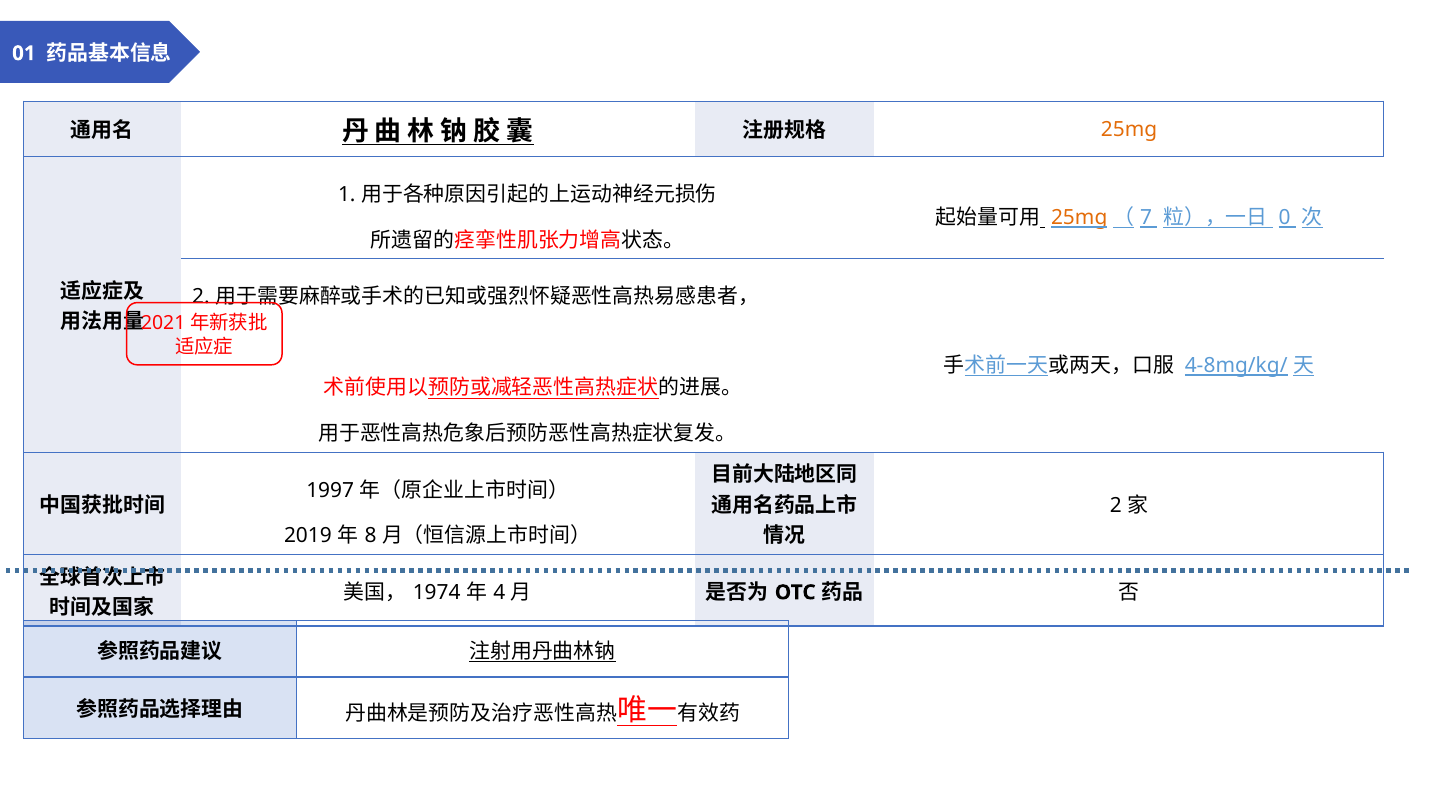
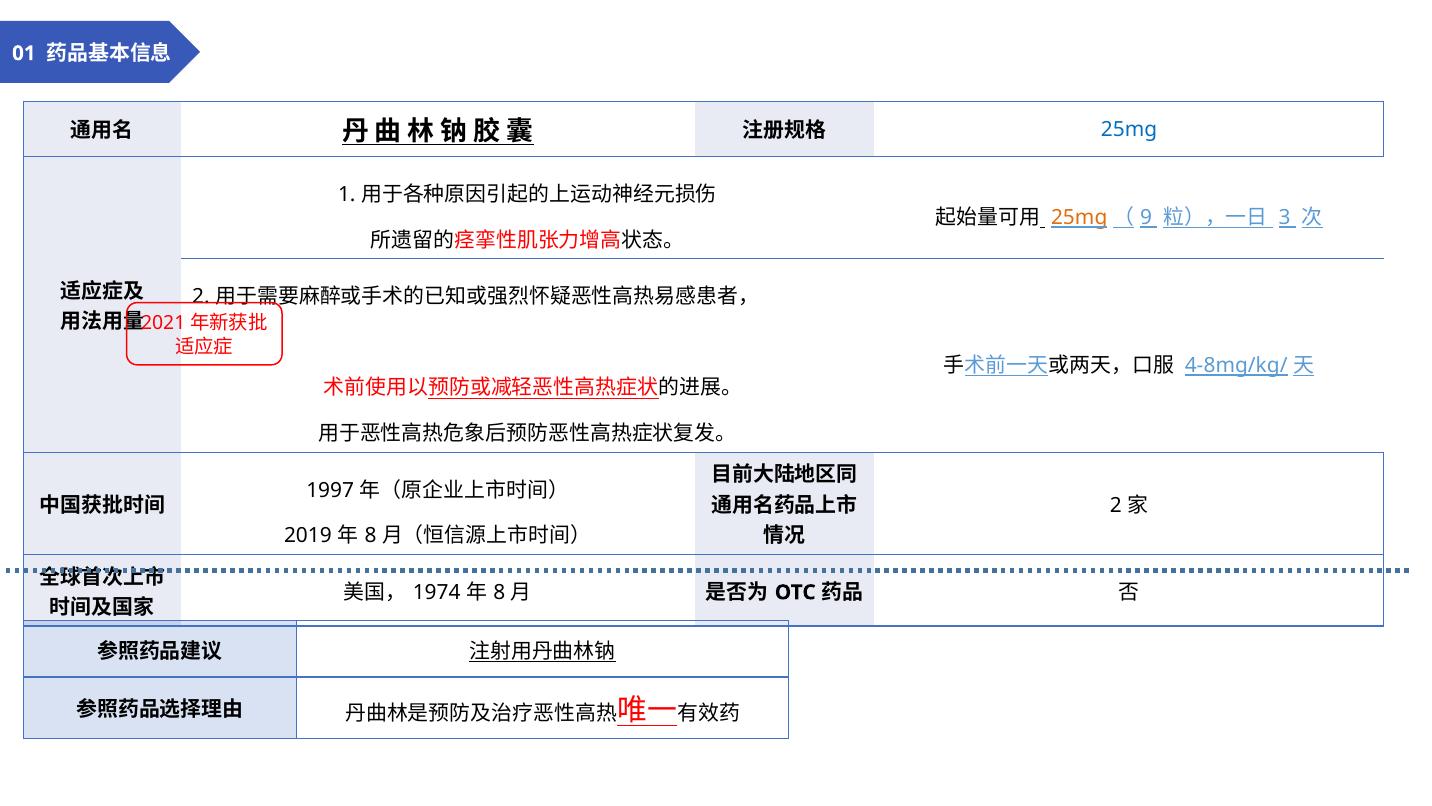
25mg colour: orange -> blue (1129, 130)
7: 7 -> 9 (1146, 217)
0: 0 -> 3 (1285, 217)
4: 4 -> 8 (499, 592)
